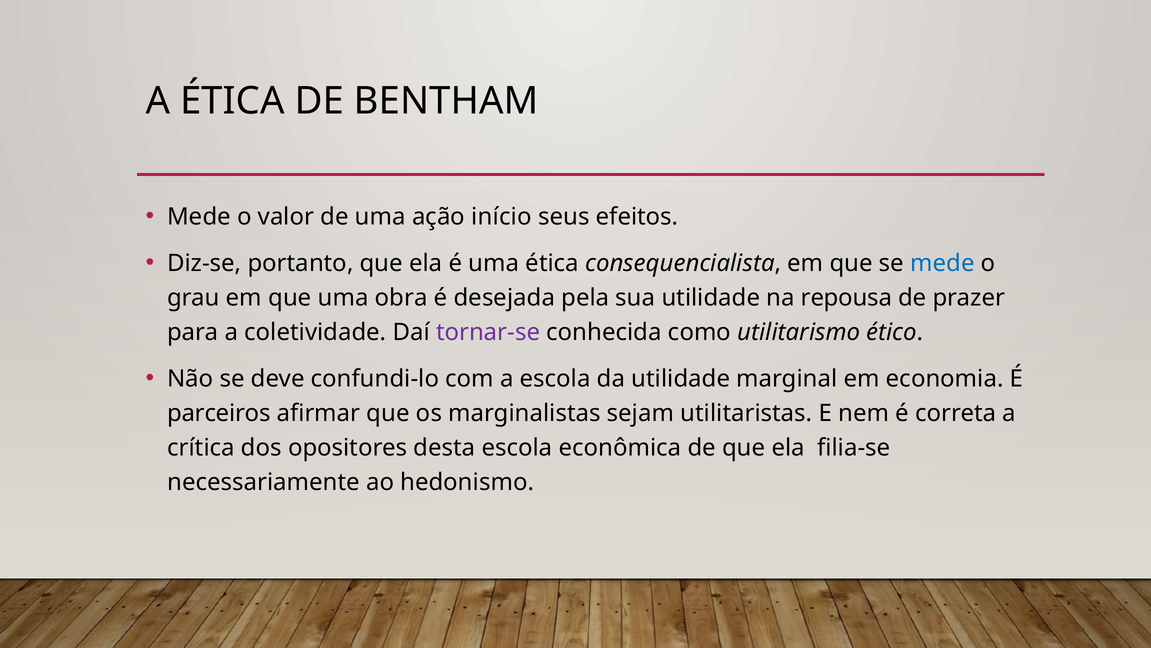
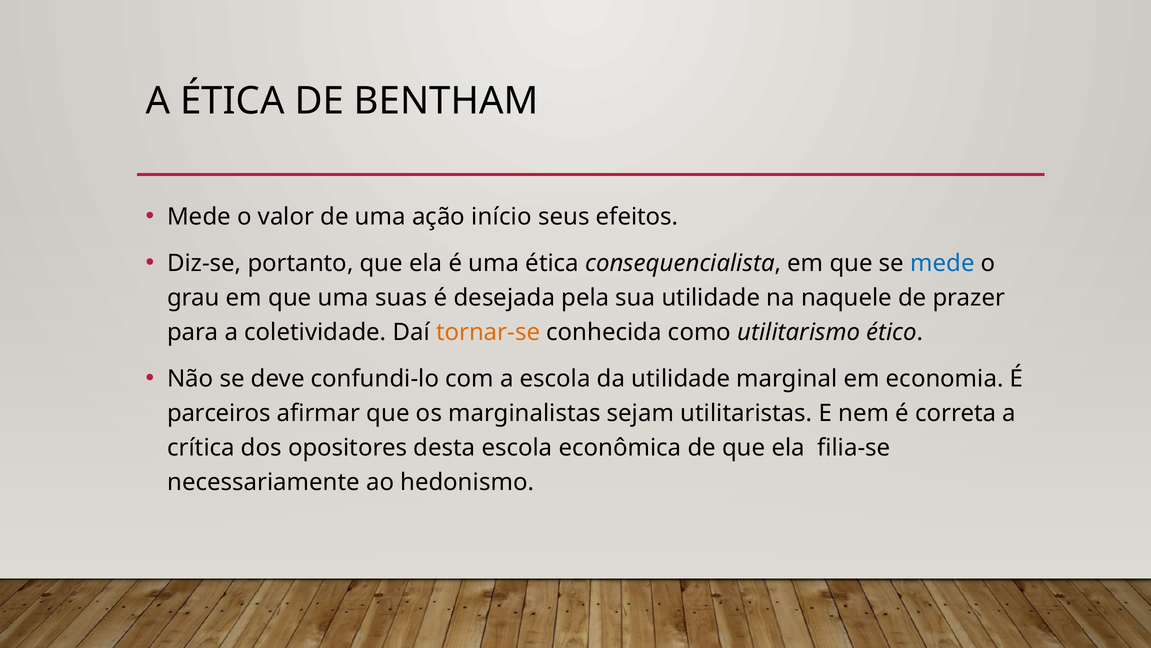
obra: obra -> suas (401, 297)
repousa: repousa -> naquele (846, 297)
tornar-se colour: purple -> orange (488, 332)
